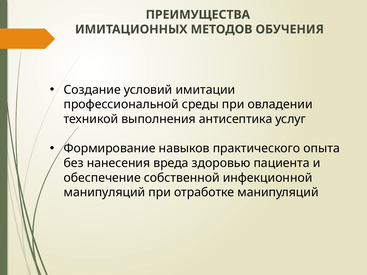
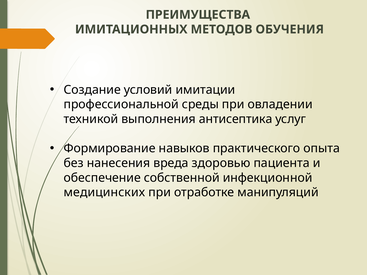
манипуляций: манипуляций -> медицинских (104, 193)
